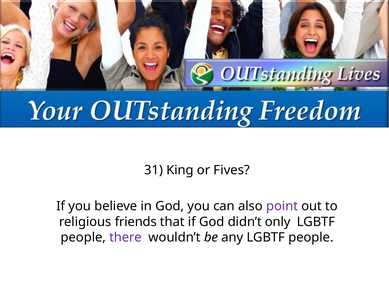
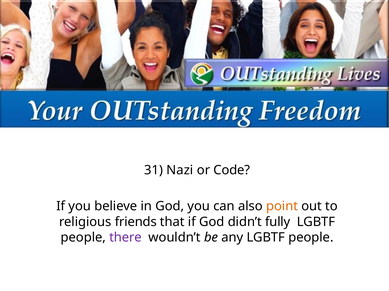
King: King -> Nazi (180, 170)
Fives: Fives -> Code (232, 170)
point colour: purple -> orange (282, 207)
only: only -> fully (278, 222)
